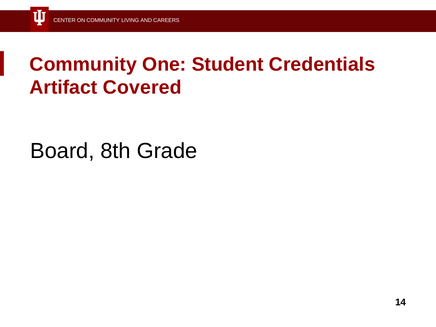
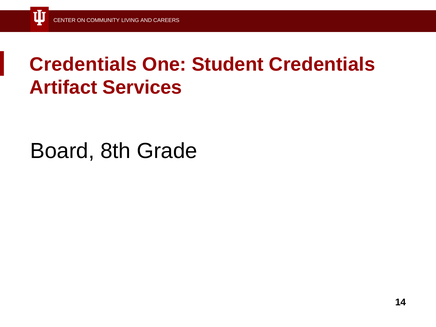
Community: Community -> Credentials (83, 64)
Covered: Covered -> Services (142, 88)
